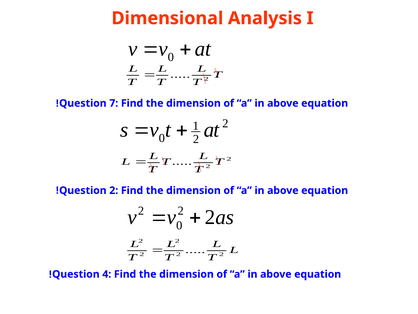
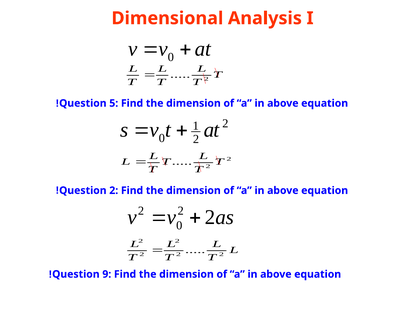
7: 7 -> 5 (114, 103)
4: 4 -> 9 (107, 274)
